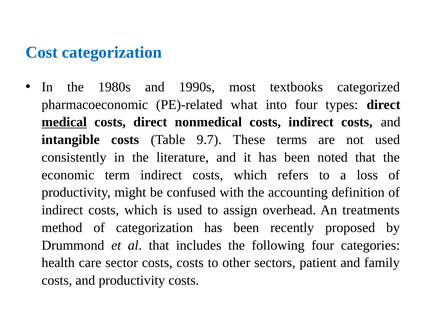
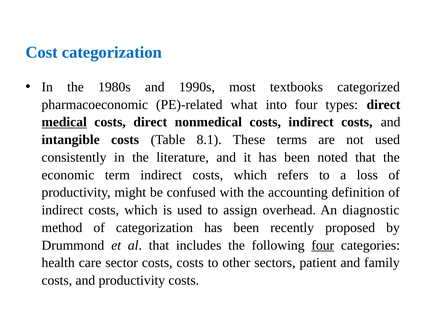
9.7: 9.7 -> 8.1 (209, 140)
treatments: treatments -> diagnostic (371, 210)
four underline: none -> present (323, 246)
